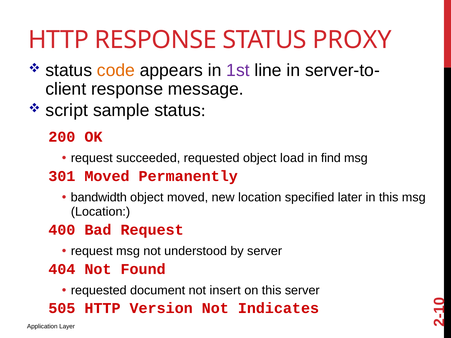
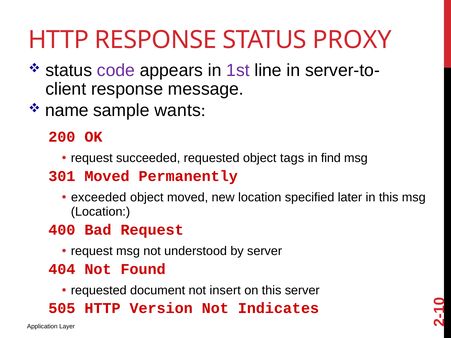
code colour: orange -> purple (116, 70)
script: script -> name (67, 111)
sample status: status -> wants (178, 111)
load: load -> tags (292, 158)
bandwidth: bandwidth -> exceeded (99, 198)
